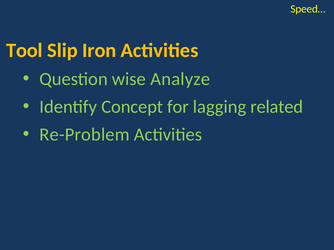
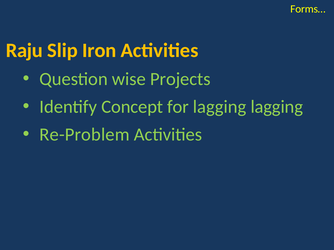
Speed…: Speed… -> Forms… (308, 9)
Tool: Tool -> Raju (24, 50)
Analyze: Analyze -> Projects (180, 79)
lagging related: related -> lagging (277, 107)
